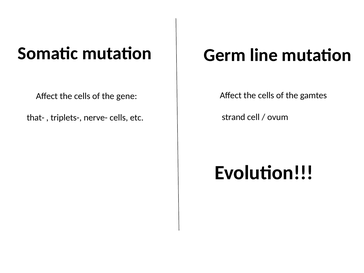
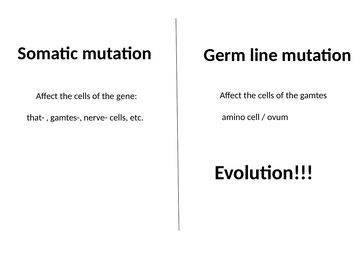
strand: strand -> amino (233, 117)
triplets-: triplets- -> gamtes- (66, 118)
